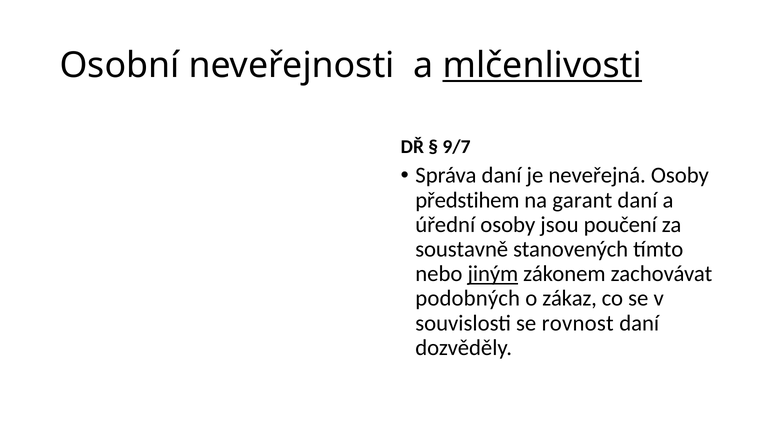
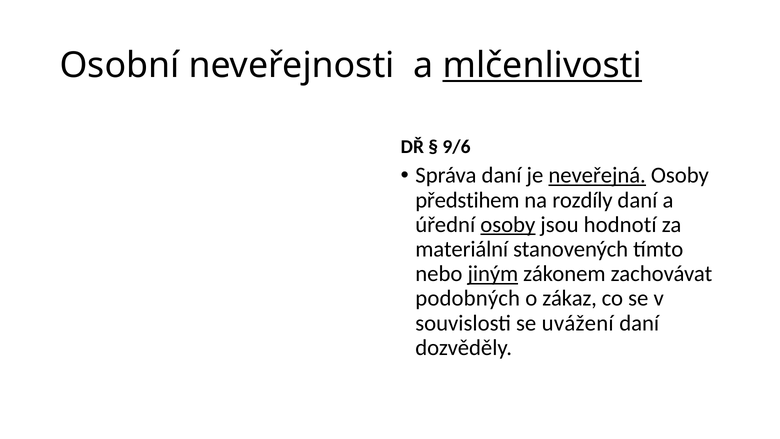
9/7: 9/7 -> 9/6 (457, 147)
neveřejná underline: none -> present (597, 175)
garant: garant -> rozdíly (582, 200)
osoby underline: none -> present (508, 225)
poučení: poučení -> hodnotí (620, 225)
soustavně: soustavně -> materiální (462, 249)
rovnost: rovnost -> uvážení (578, 323)
